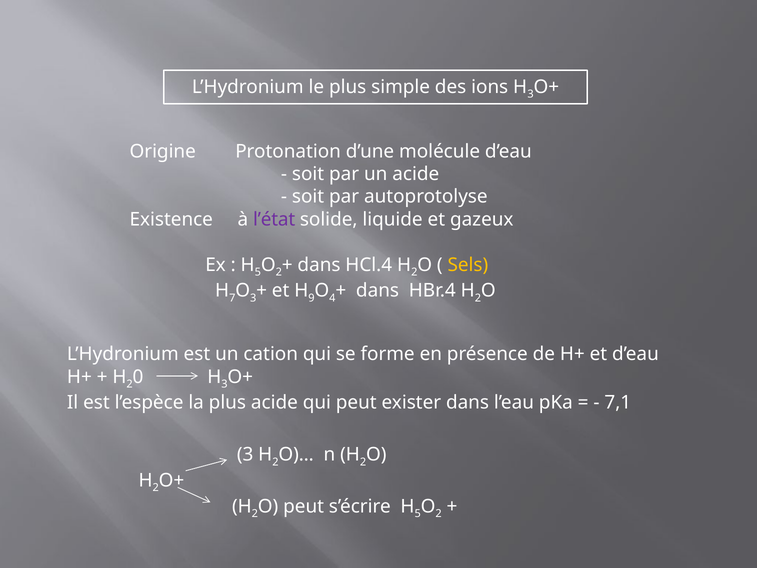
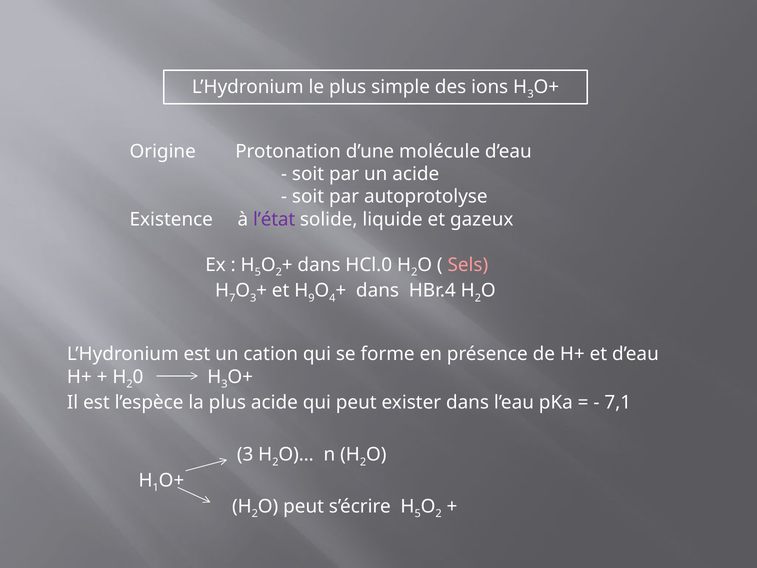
HCl.4: HCl.4 -> HCl.0 (369, 265)
Sels colour: yellow -> pink (468, 265)
2: 2 -> 1 (156, 488)
